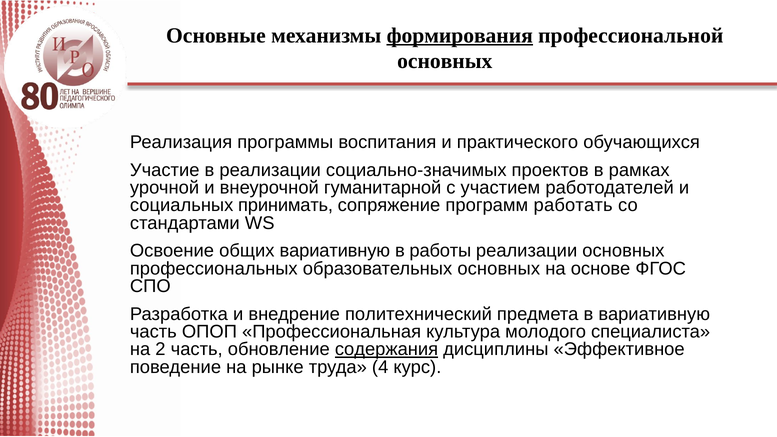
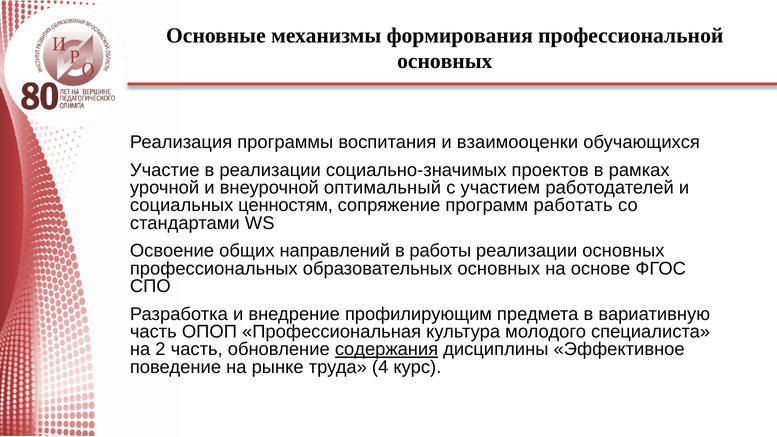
формирования underline: present -> none (460, 35)
практического: практического -> взаимооценки (518, 142)
гуманитарной: гуманитарной -> оптимальный (382, 188)
принимать: принимать -> ценностям (286, 205)
общих вариативную: вариативную -> направлений (335, 251)
политехнический: политехнический -> профилирующим (418, 314)
